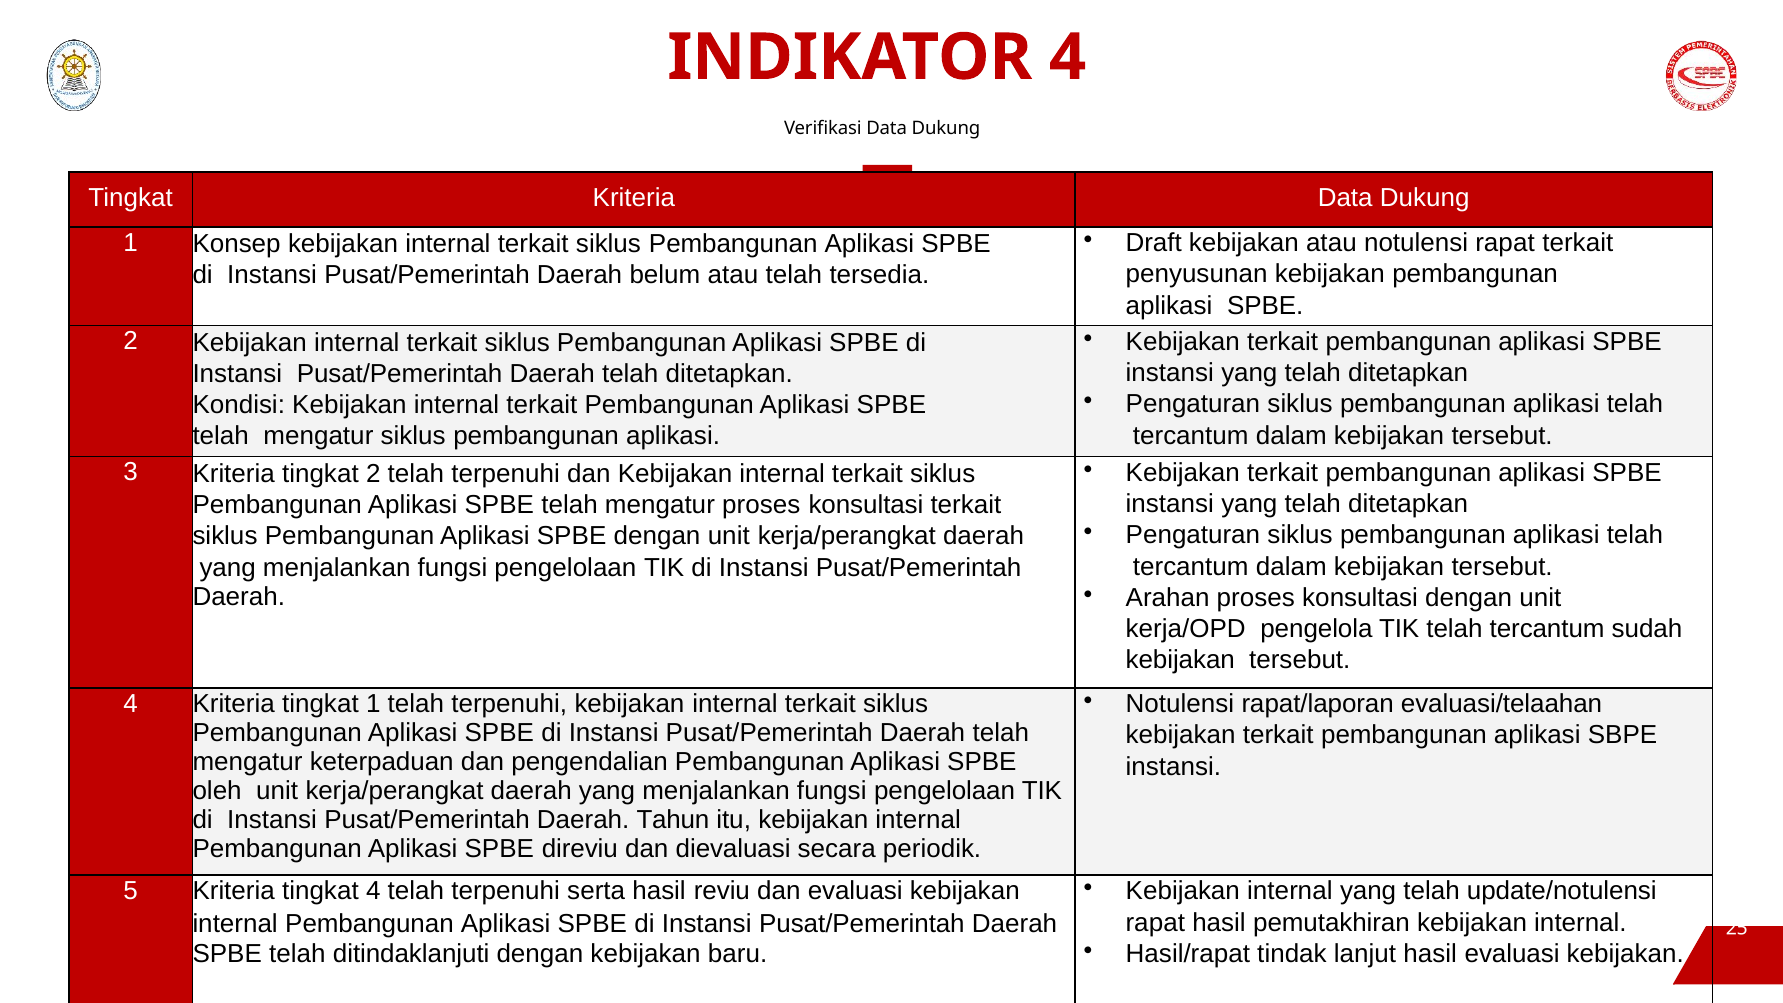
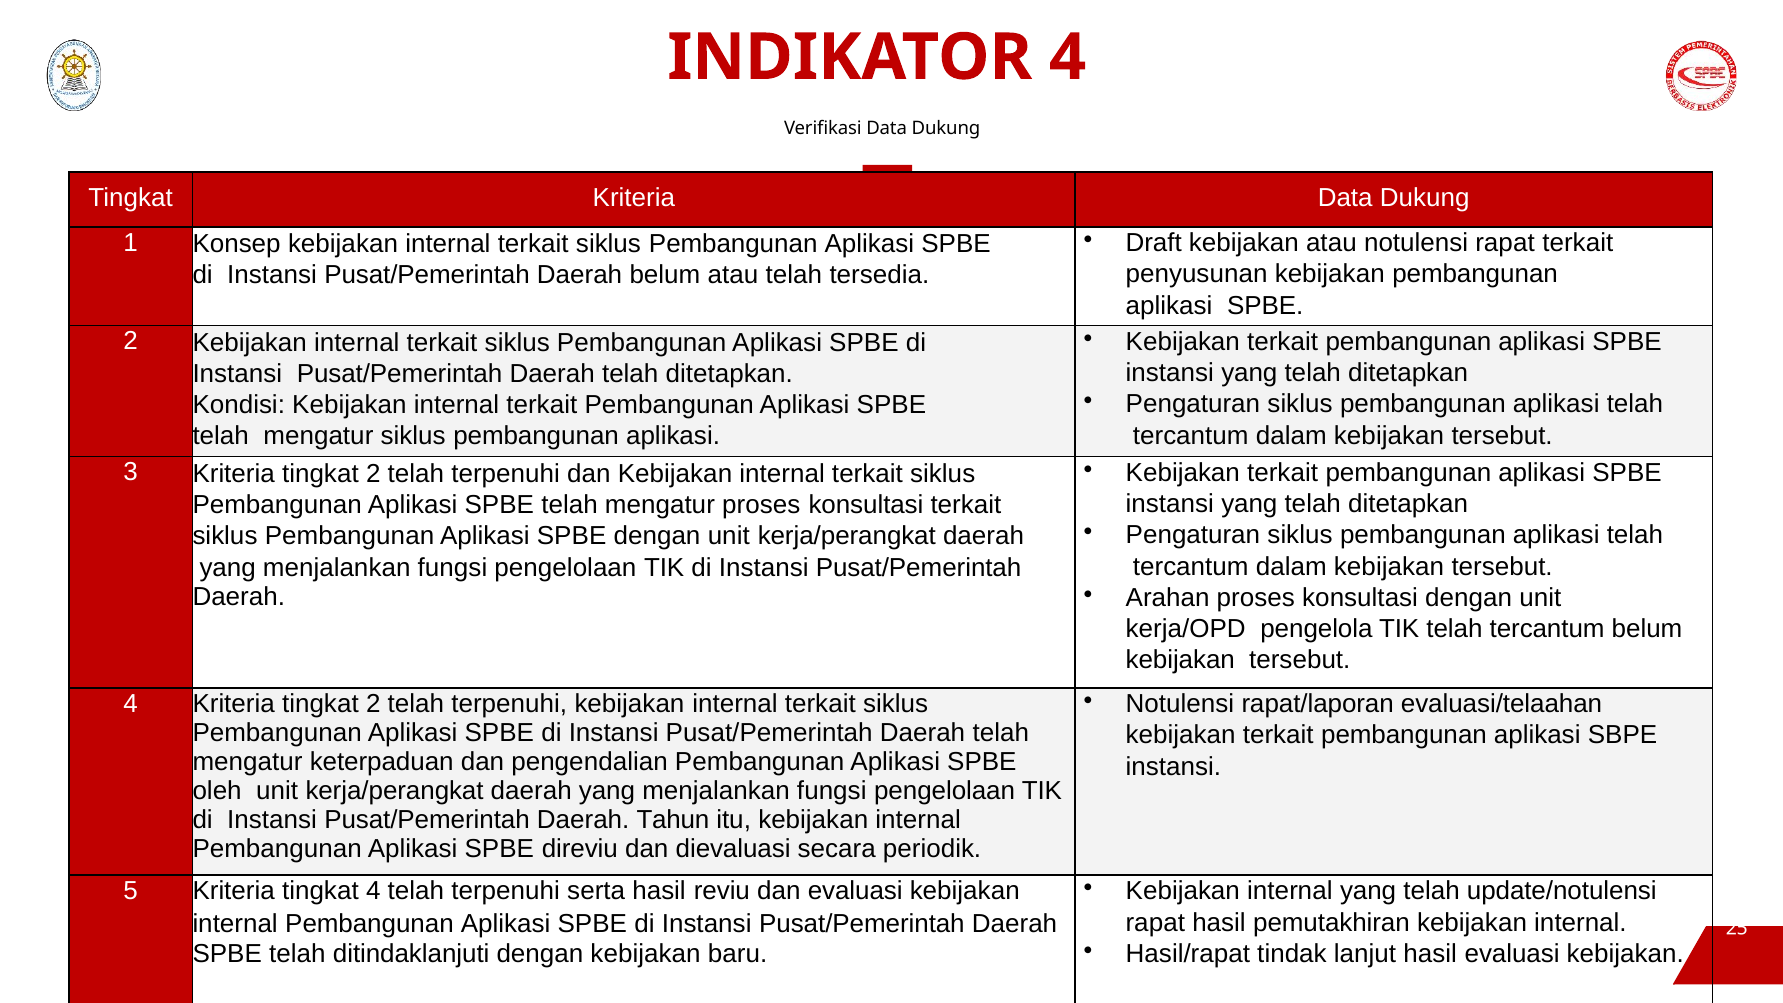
tercantum sudah: sudah -> belum (1647, 628)
4 Kriteria tingkat 1: 1 -> 2 (373, 704)
